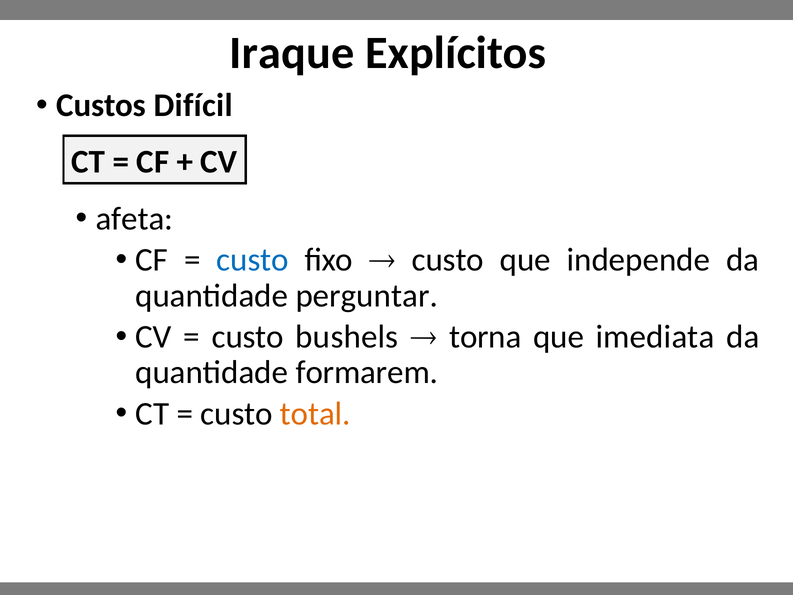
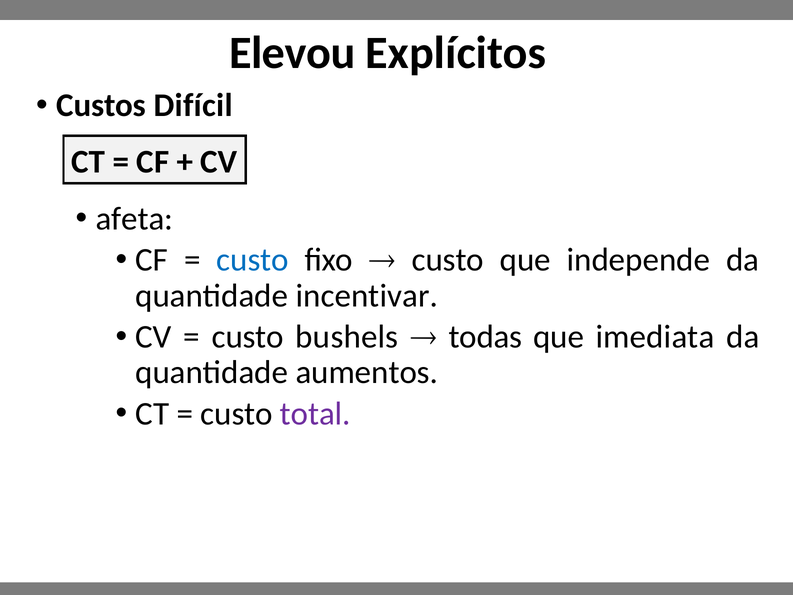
Iraque: Iraque -> Elevou (292, 53)
perguntar: perguntar -> incentivar (367, 296)
torna: torna -> todas (485, 337)
formarem: formarem -> aumentos (367, 372)
total colour: orange -> purple (315, 414)
